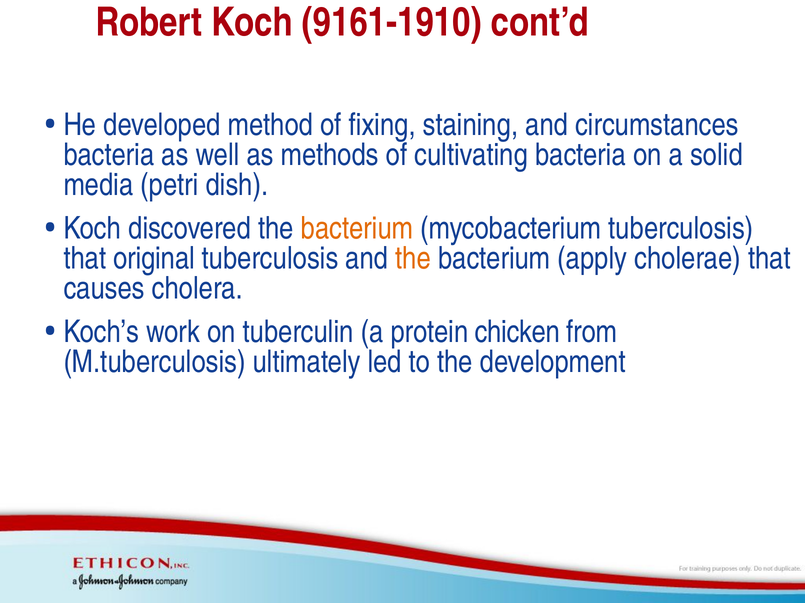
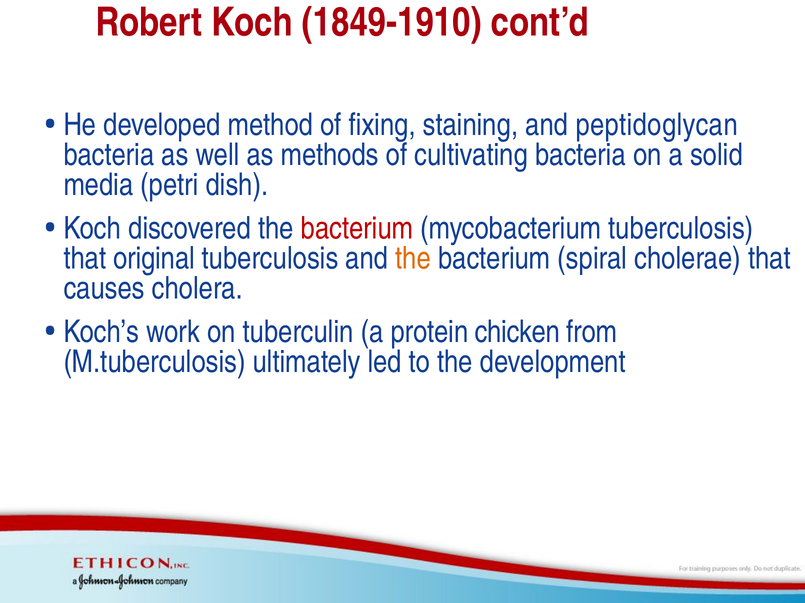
9161-1910: 9161-1910 -> 1849-1910 (392, 22)
circumstances: circumstances -> peptidoglycan (657, 125)
bacterium colour: orange -> red (357, 229)
apply: apply -> spiral (592, 259)
